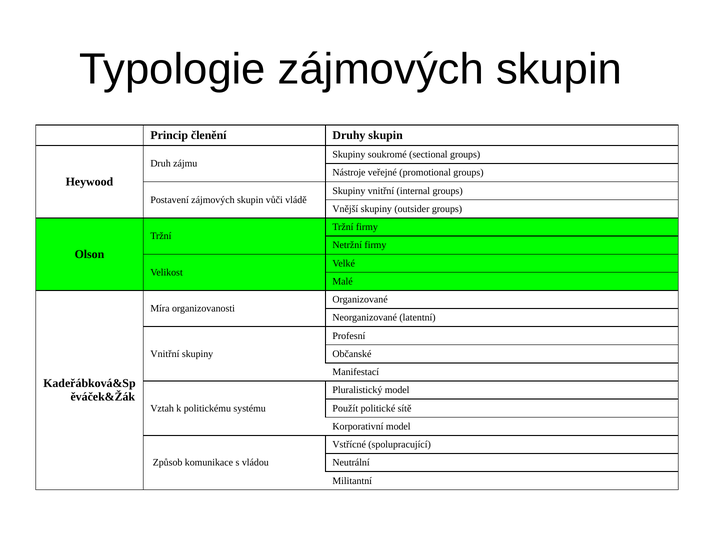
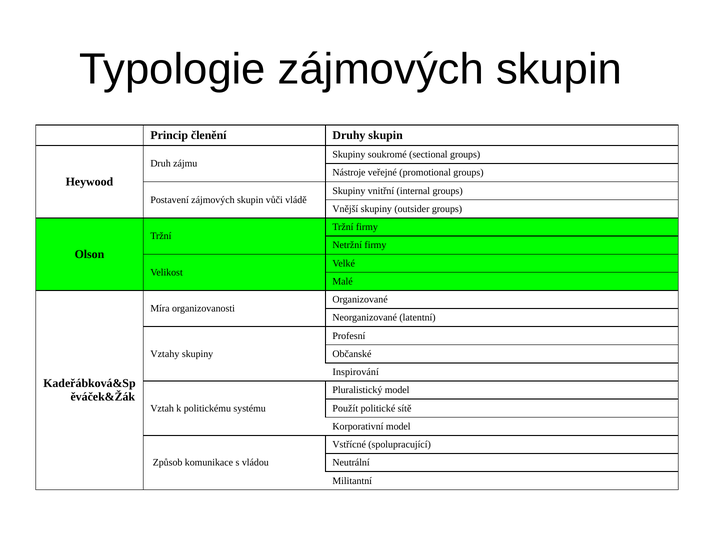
Vnitřní: Vnitřní -> Vztahy (165, 354)
Manifestací: Manifestací -> Inspirování (356, 372)
